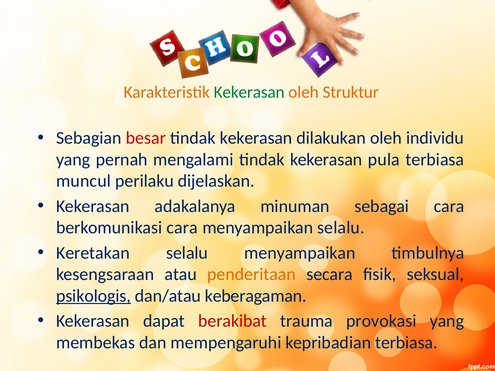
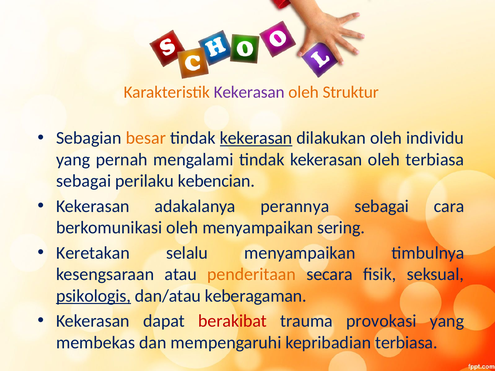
Kekerasan colour: green -> purple (249, 92)
besar colour: red -> orange (146, 138)
kekerasan underline: none -> present (256, 138)
tindak kekerasan pula: pula -> oleh (384, 160)
muncul: muncul -> sebagai (84, 181)
dijelaskan: dijelaskan -> kebencian (216, 181)
minuman: minuman -> perannya (295, 206)
berkomunikasi cara: cara -> oleh (182, 228)
menyampaikan selalu: selalu -> sering (341, 228)
